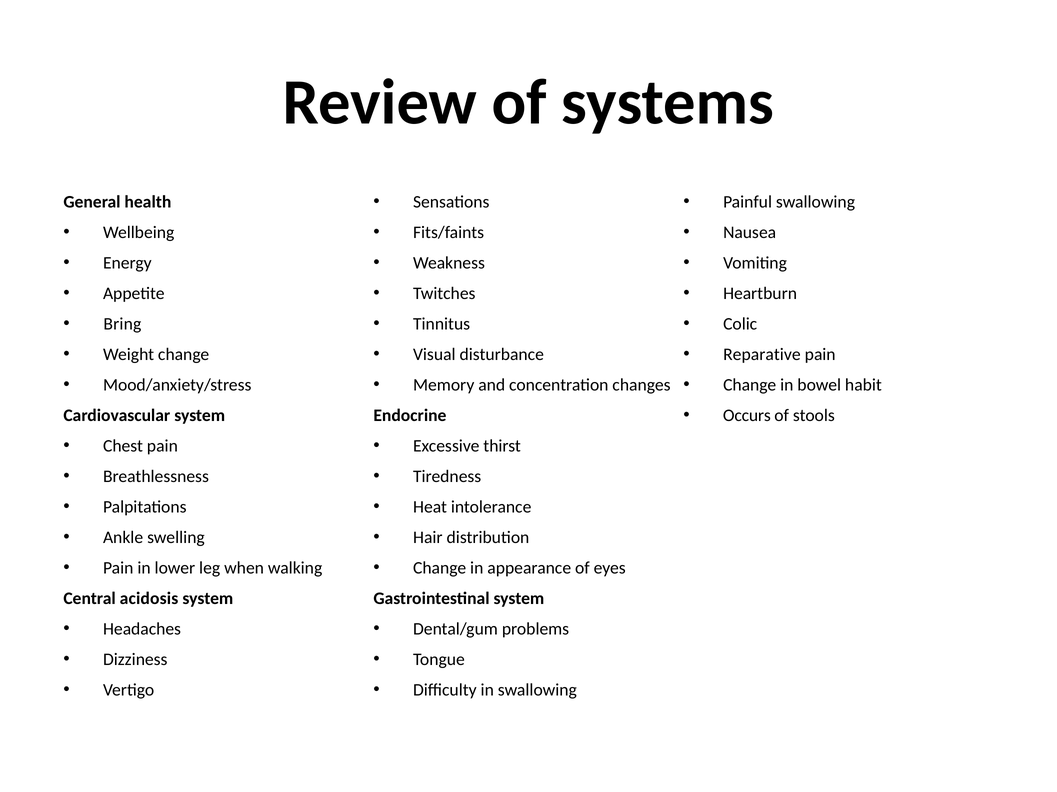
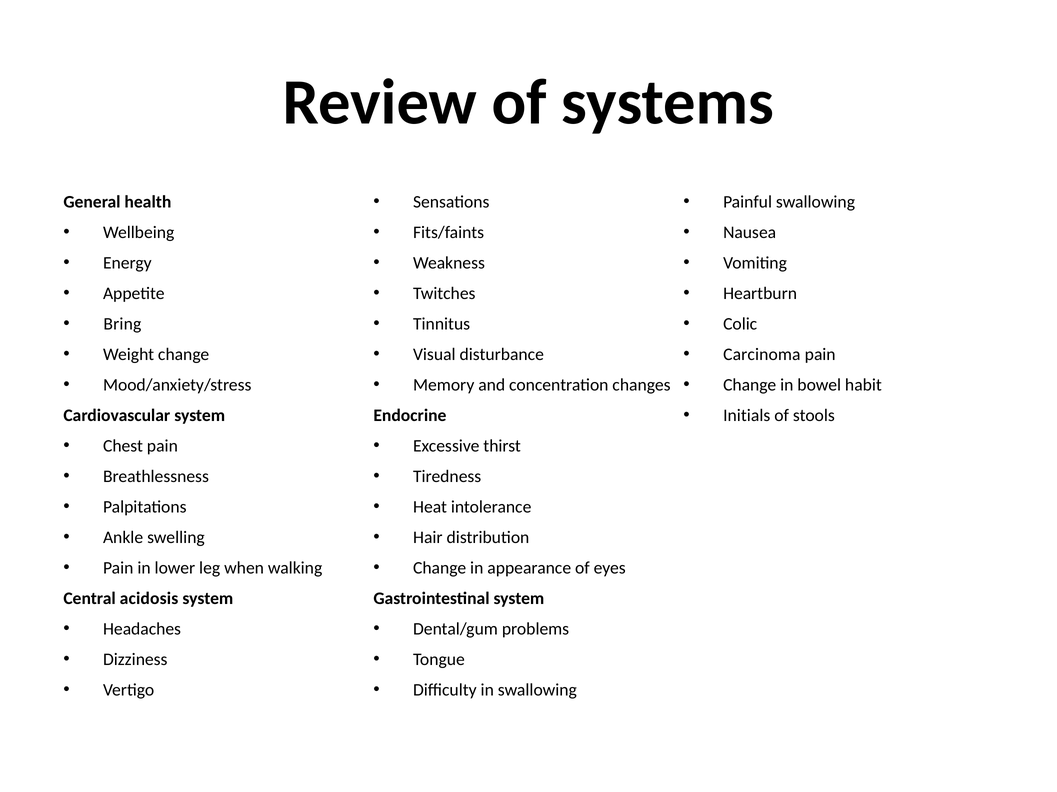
Reparative: Reparative -> Carcinoma (762, 355)
Occurs: Occurs -> Initials (747, 416)
